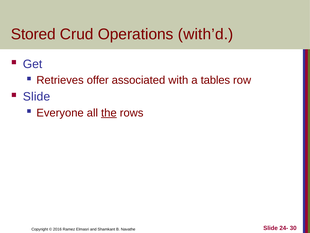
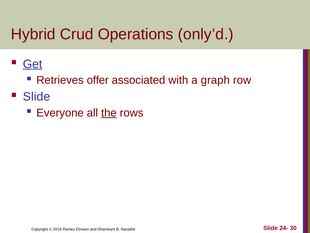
Stored: Stored -> Hybrid (33, 34)
with’d: with’d -> only’d (206, 34)
Get underline: none -> present (33, 64)
tables: tables -> graph (215, 80)
